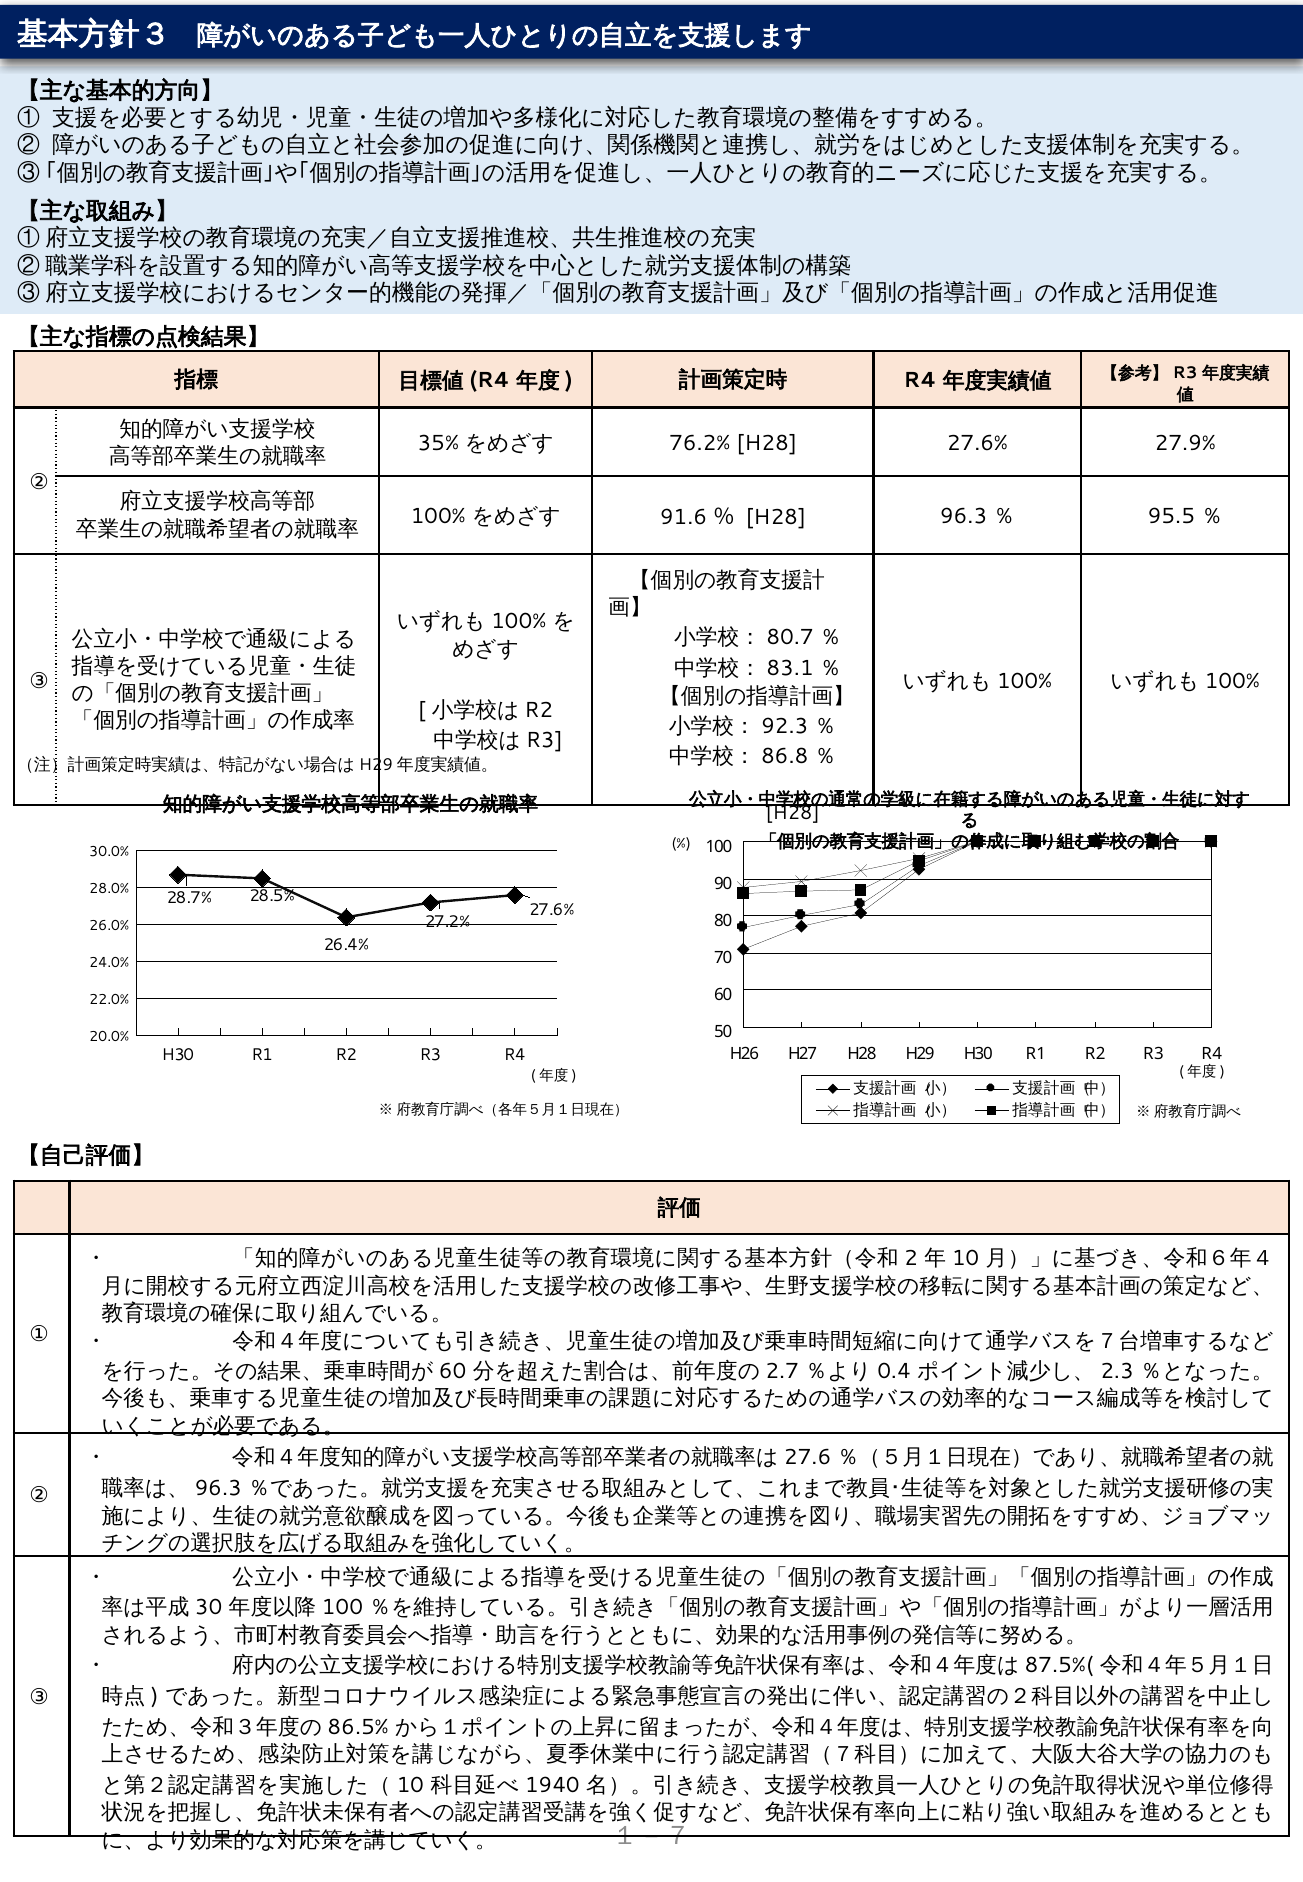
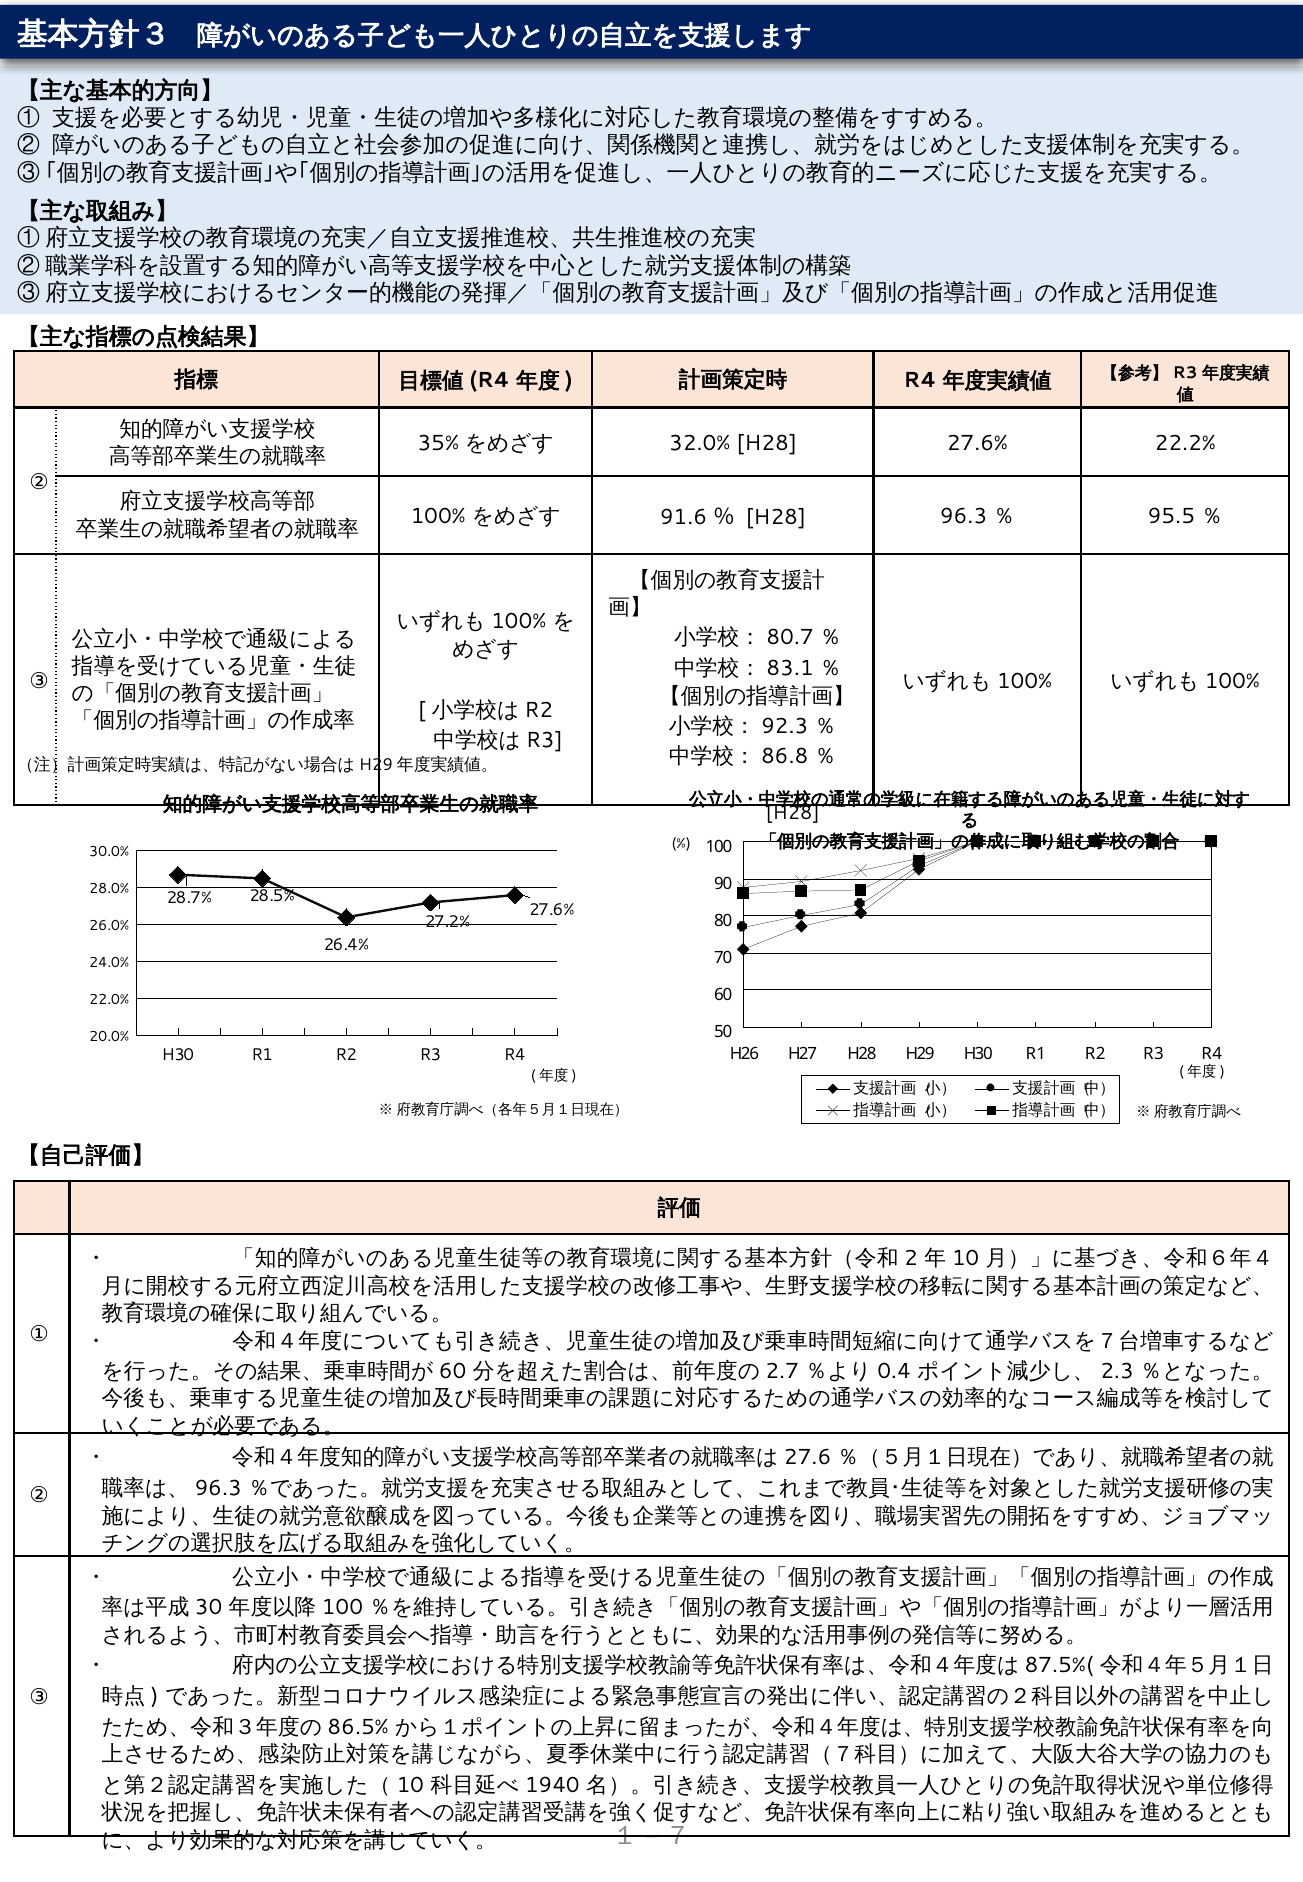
76.2%: 76.2% -> 32.0% (700, 443)
27.9%: 27.9% -> 22.2% (1185, 443)
